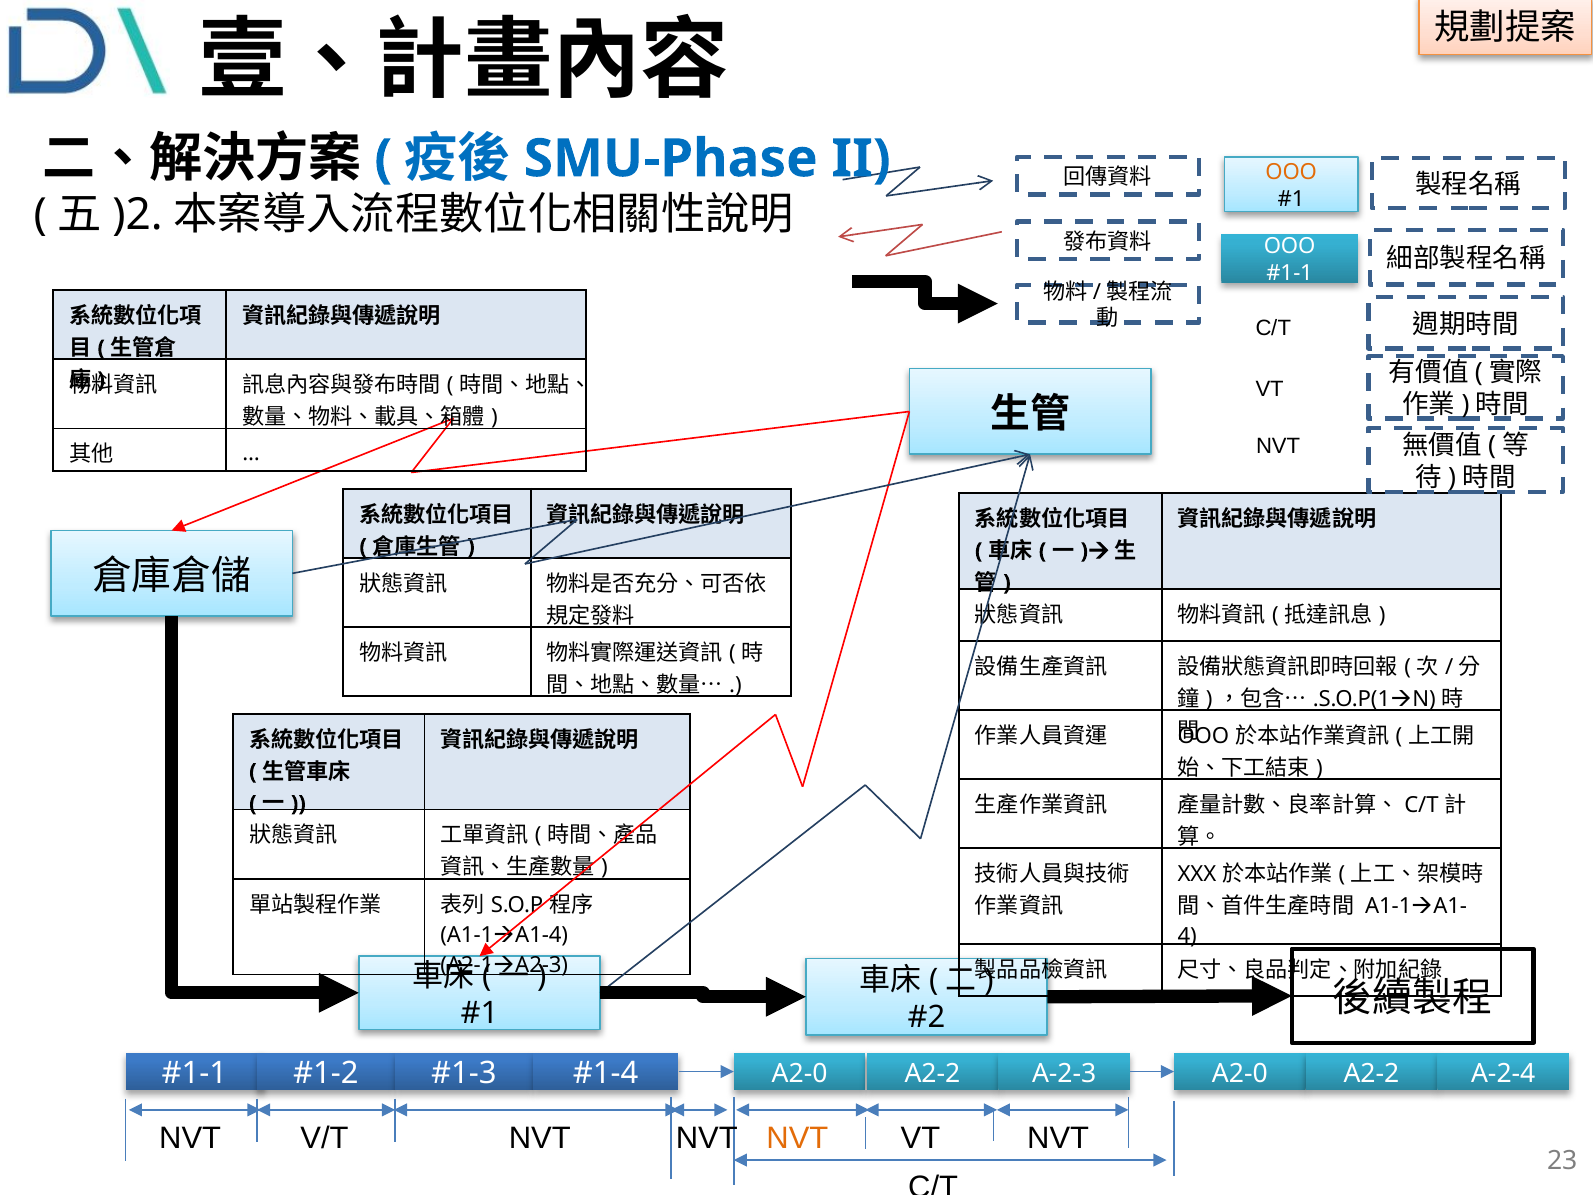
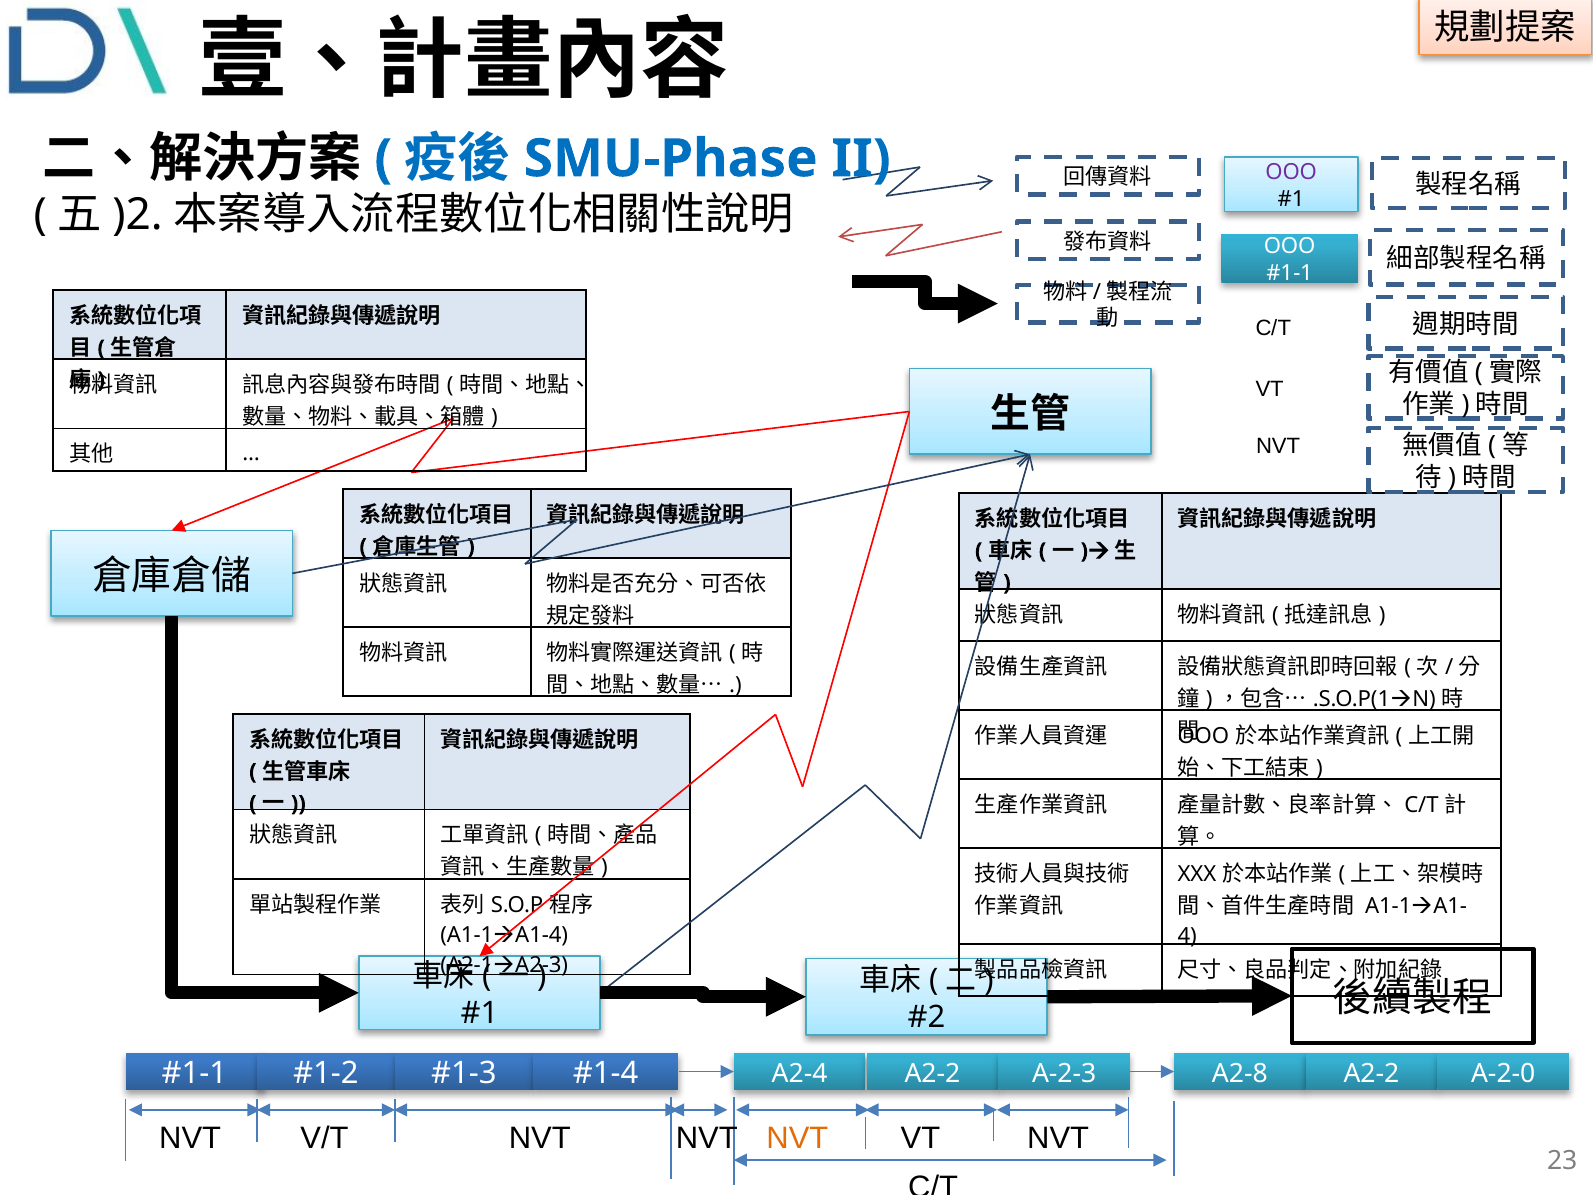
OOO colour: orange -> purple (1291, 172)
A2-0: A2-0 -> A2-4 (800, 1073)
A-2-3 A2-0: A2-0 -> A2-8 (1240, 1073)
A-2-4: A-2-4 -> A-2-0 (1503, 1073)
